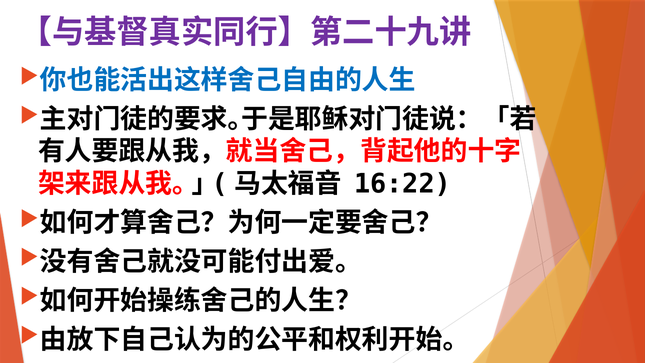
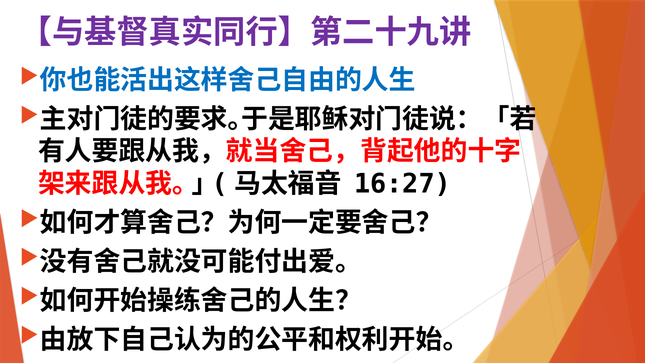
16:22: 16:22 -> 16:27 (402, 184)
